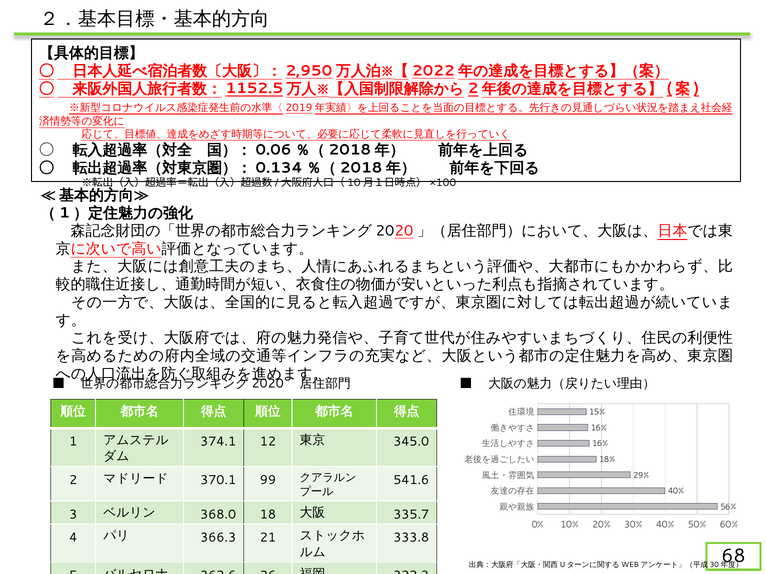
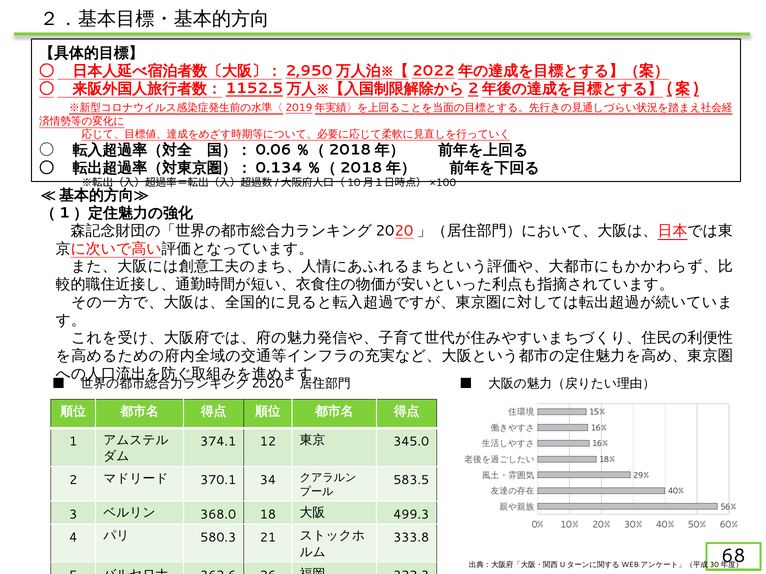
99: 99 -> 34 (268, 480)
541.6: 541.6 -> 583.5 (411, 480)
335.7: 335.7 -> 499.3 (411, 515)
366.3: 366.3 -> 580.3 (218, 538)
